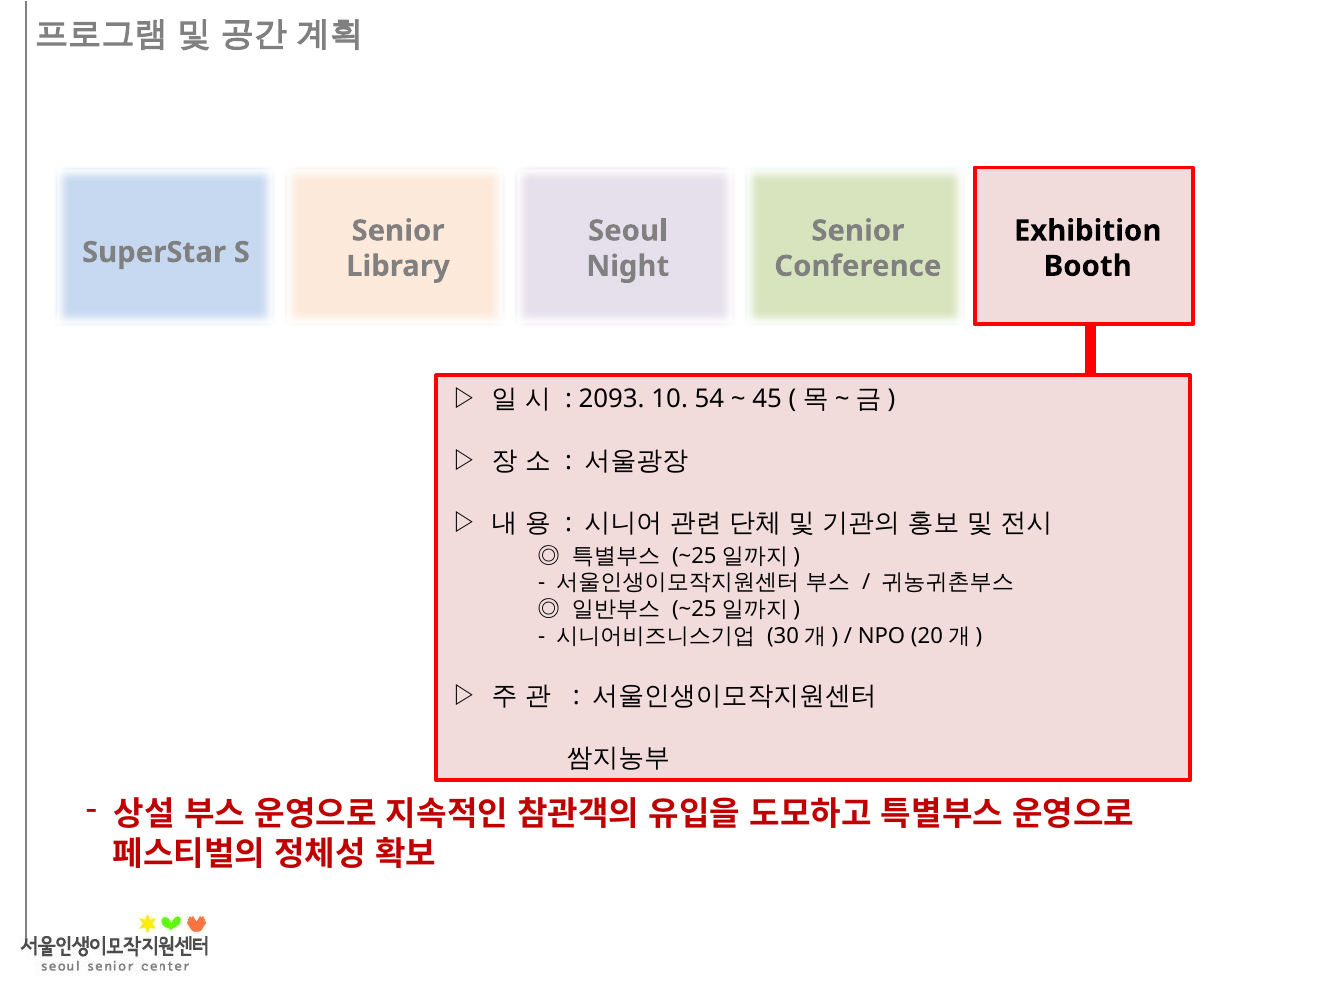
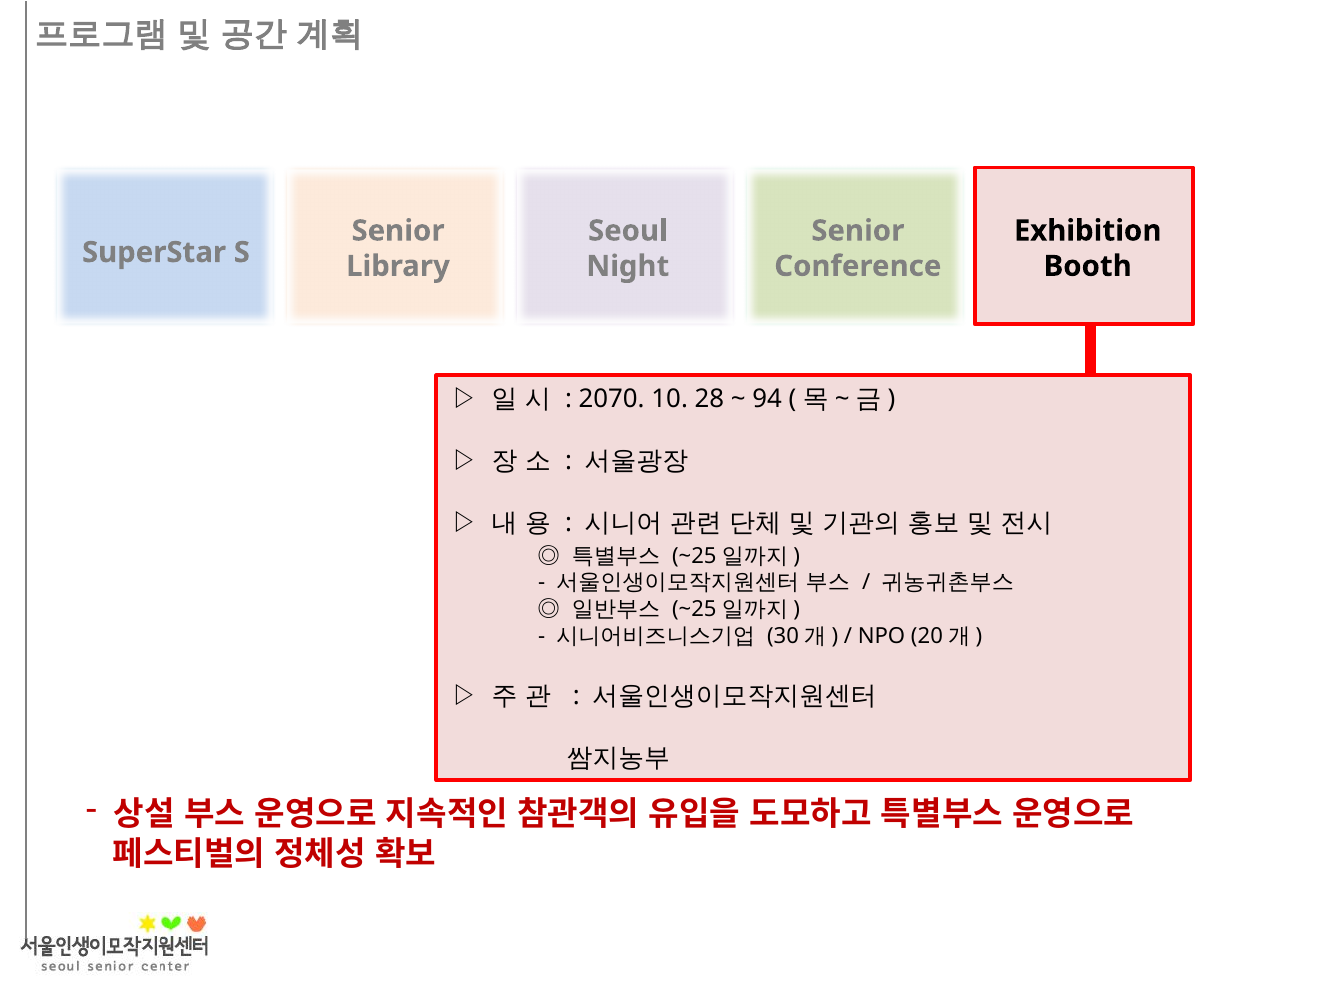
2093: 2093 -> 2070 (612, 399)
54: 54 -> 28 (709, 399)
45: 45 -> 94 (767, 399)
